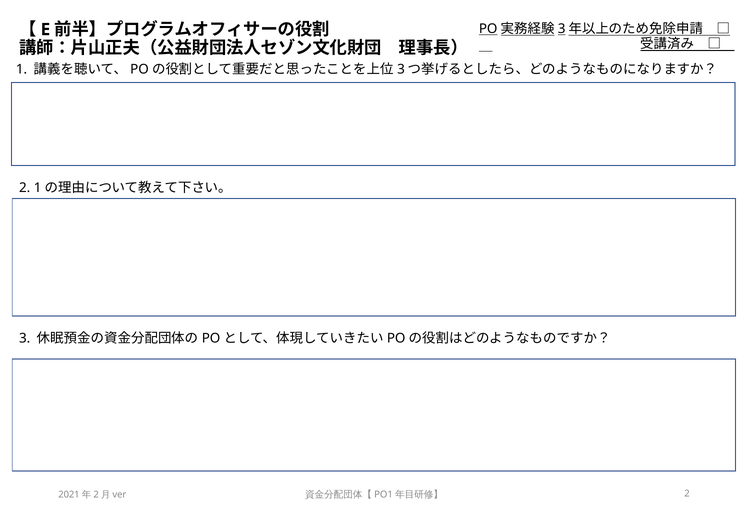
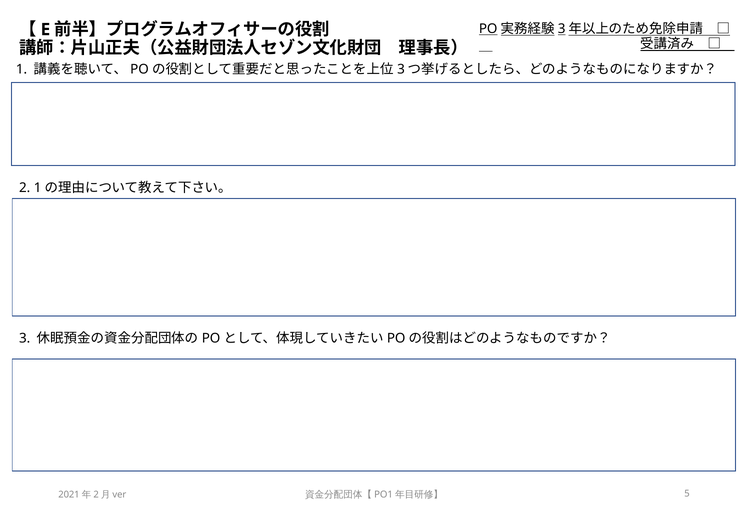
2: 2 -> 5 (687, 494)
